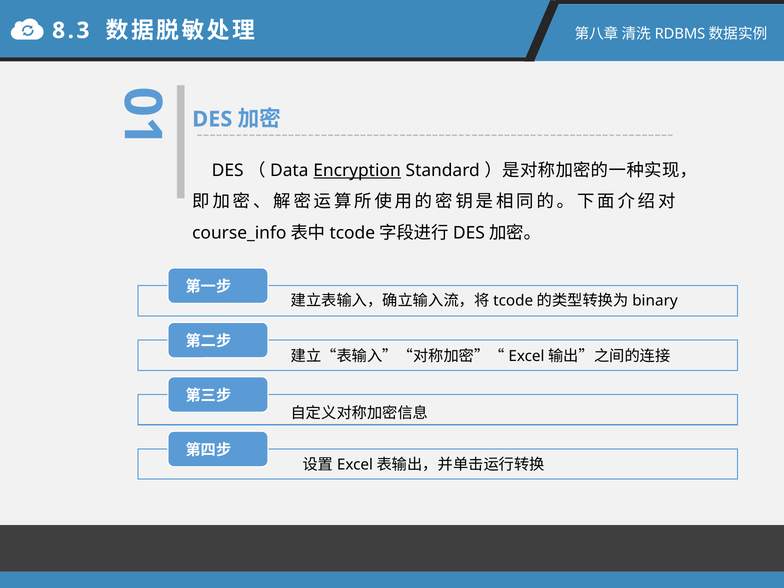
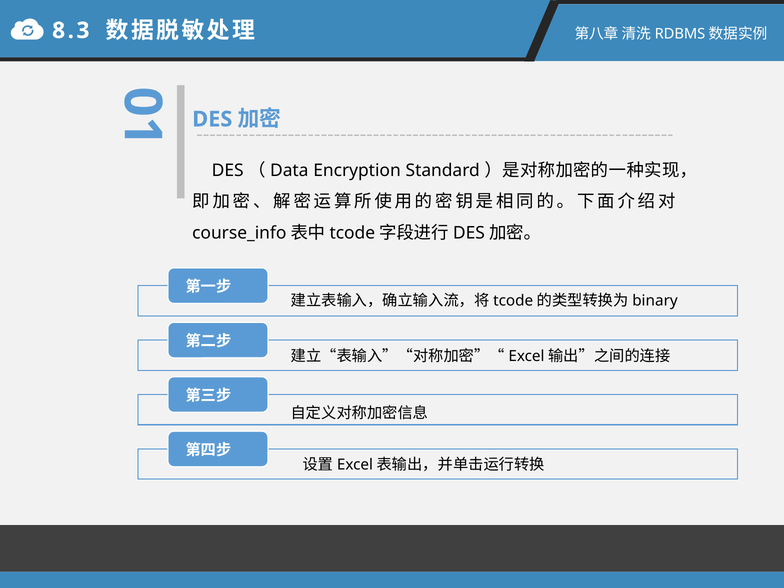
Encryption underline: present -> none (357, 170)
